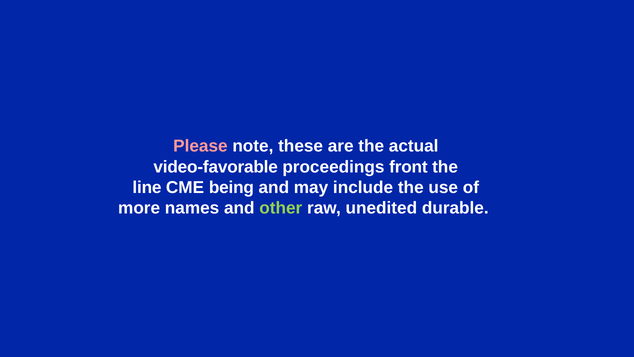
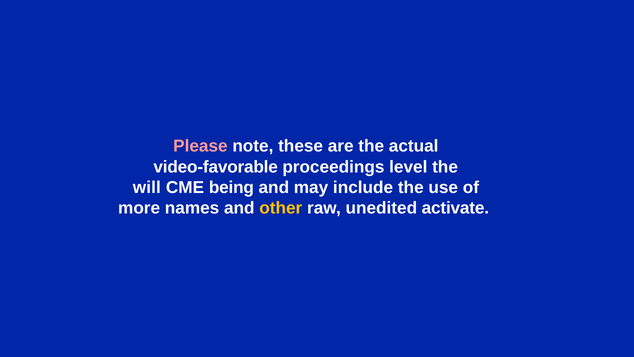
front: front -> level (408, 167)
line: line -> will (147, 187)
other colour: light green -> yellow (281, 208)
durable: durable -> activate (455, 208)
